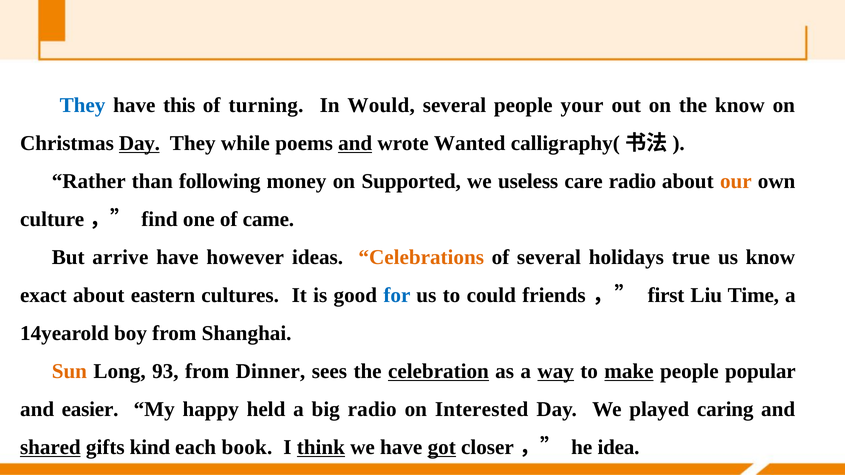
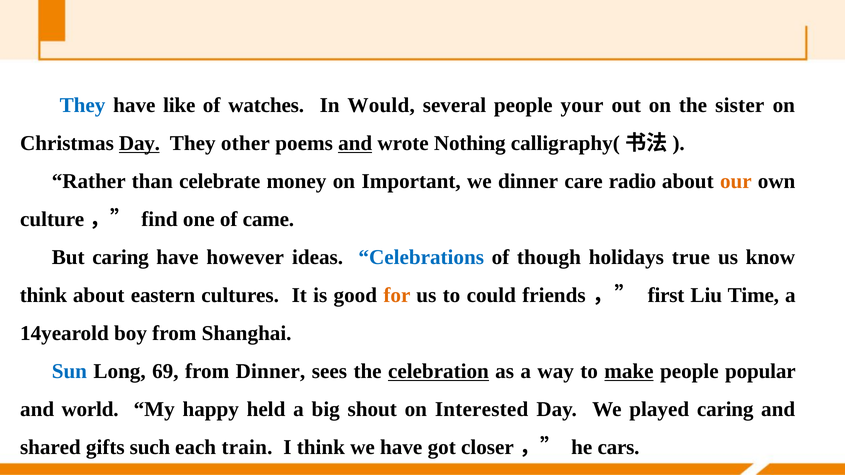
this: this -> like (179, 105)
turning: turning -> watches (266, 105)
the know: know -> sister (740, 105)
while: while -> other (245, 143)
Wanted: Wanted -> Nothing (470, 143)
following: following -> celebrate (220, 181)
Supported: Supported -> Important (411, 181)
we useless: useless -> dinner (528, 181)
But arrive: arrive -> caring (121, 258)
Celebrations colour: orange -> blue (421, 258)
of several: several -> though (549, 258)
exact: exact -> think (43, 296)
for colour: blue -> orange (397, 296)
Sun colour: orange -> blue (69, 372)
93: 93 -> 69 (165, 372)
way underline: present -> none (556, 372)
easier: easier -> world (90, 410)
big radio: radio -> shout (372, 410)
shared underline: present -> none (50, 448)
kind: kind -> such (150, 448)
book: book -> train (247, 448)
think underline: present -> none (321, 448)
got underline: present -> none (442, 448)
idea: idea -> cars (619, 448)
